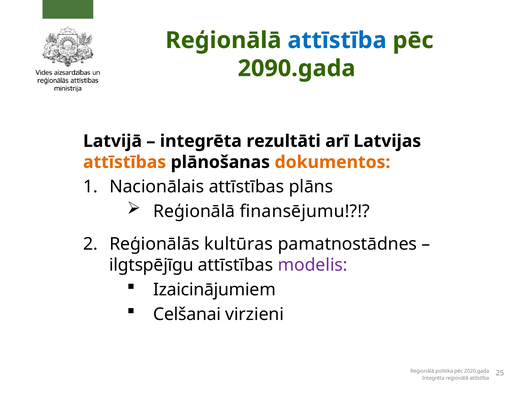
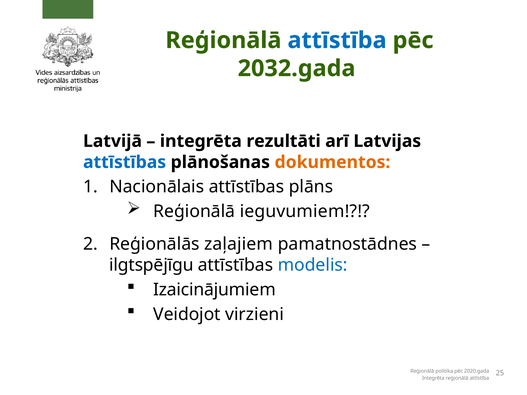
2090.gada: 2090.gada -> 2032.gada (297, 68)
attīstības colour: orange -> blue (125, 162)
finansējumu: finansējumu -> ieguvumiem (305, 211)
kultūras: kultūras -> zaļajiem (239, 244)
modelis colour: purple -> blue (313, 265)
Celšanai: Celšanai -> Veidojot (187, 315)
